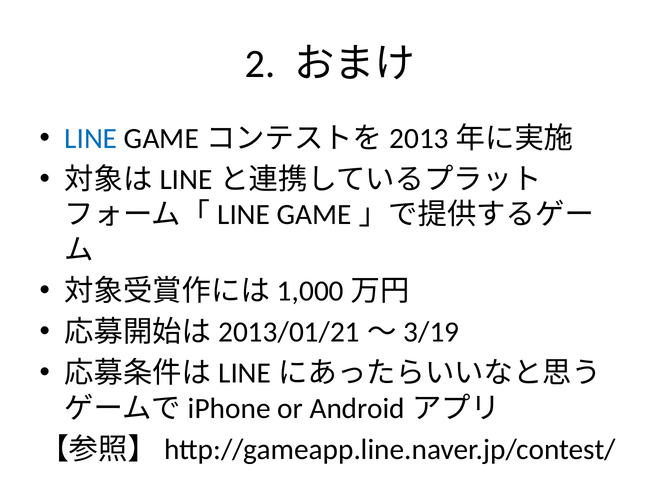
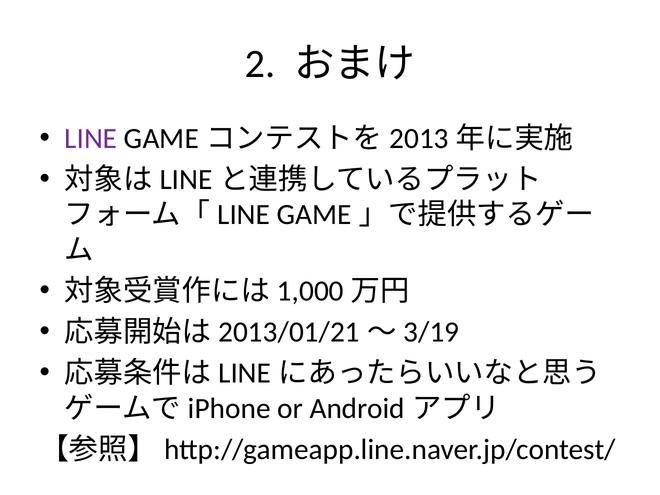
LINE colour: blue -> purple (91, 138)
